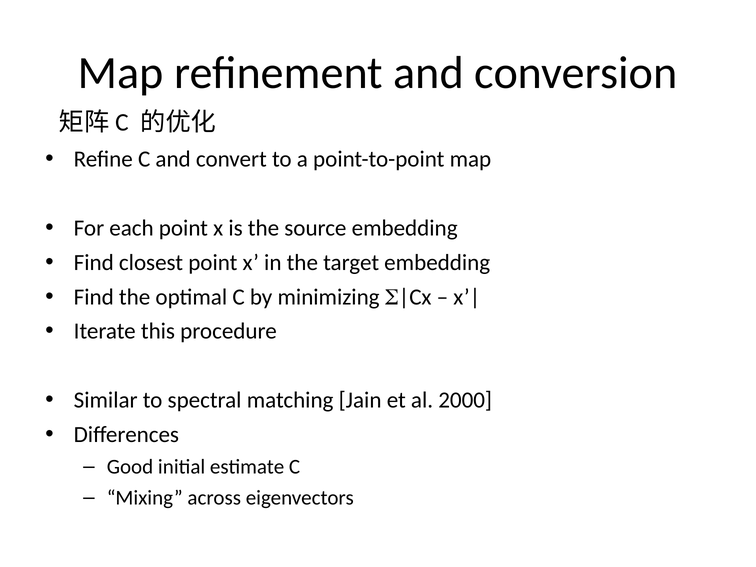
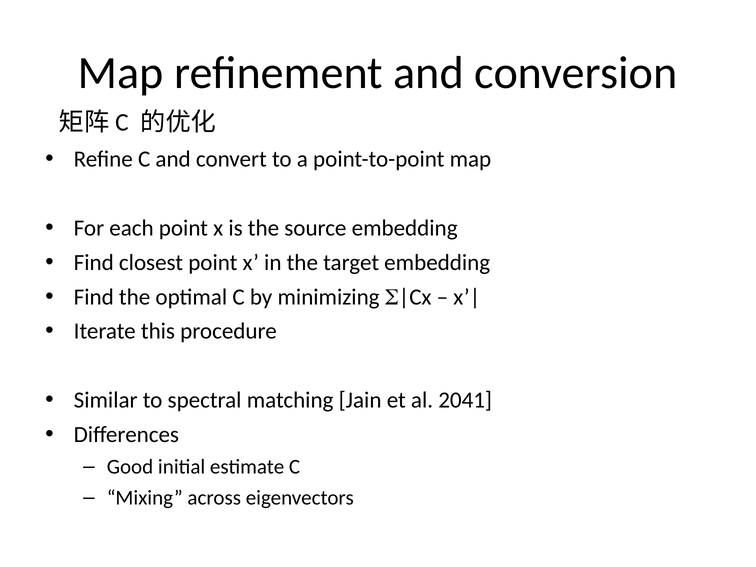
2000: 2000 -> 2041 (465, 400)
